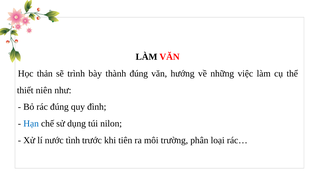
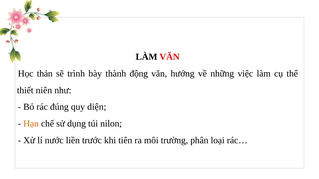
thành đúng: đúng -> động (139, 74)
đình: đình -> diện (97, 107)
Hạn colour: blue -> orange (31, 124)
tình: tình -> liền (73, 141)
